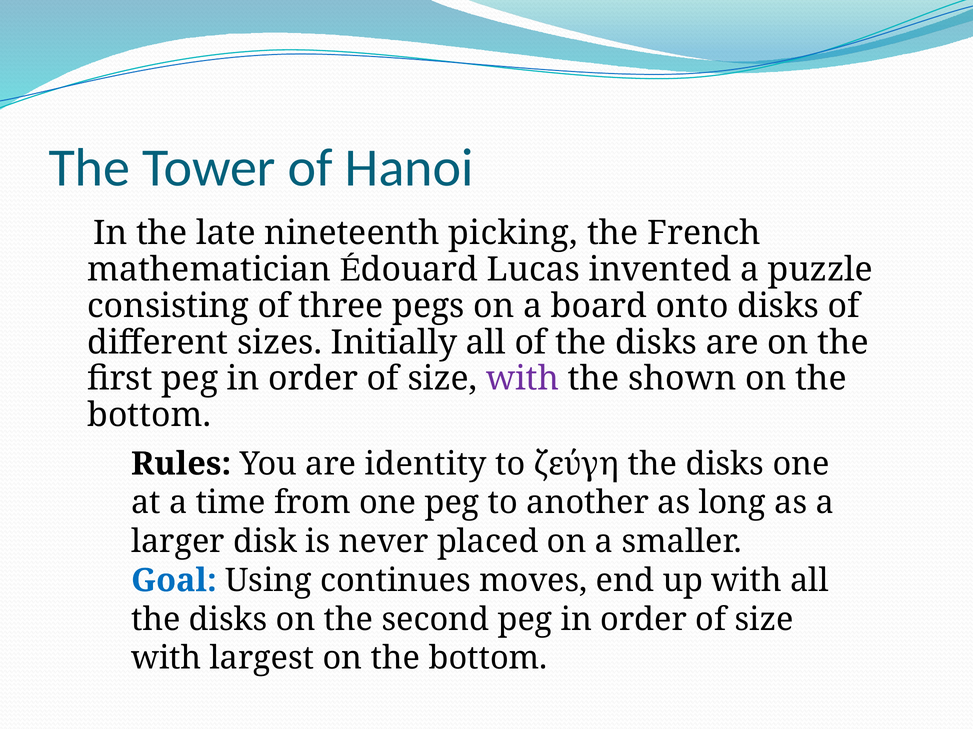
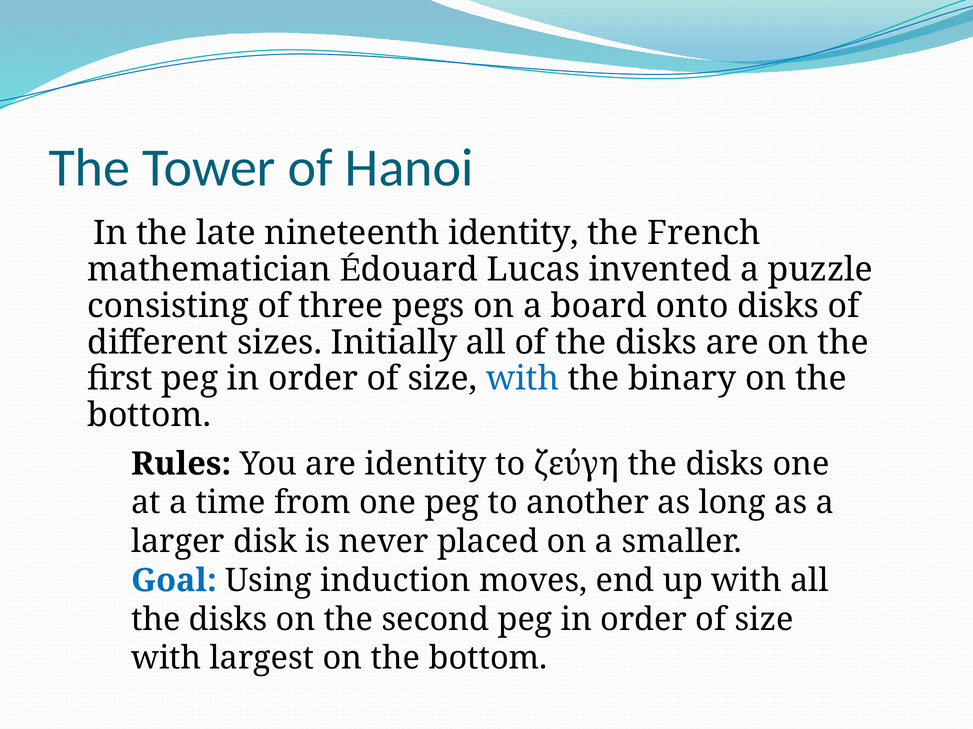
nineteenth picking: picking -> identity (514, 233)
with colour: purple -> blue (523, 379)
shown: shown -> binary (682, 379)
continues: continues -> induction (395, 581)
